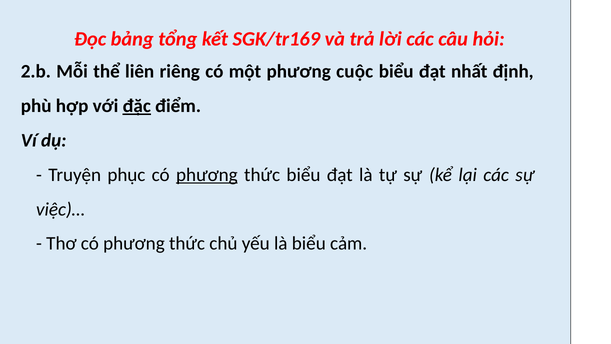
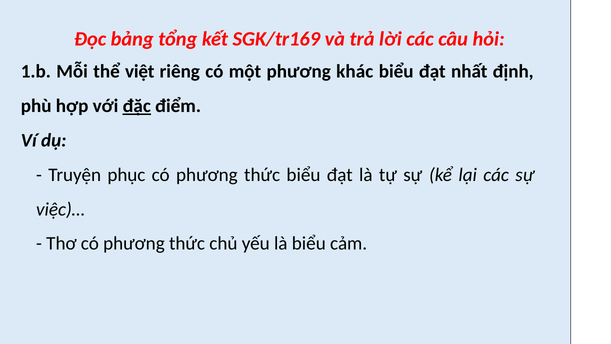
2.b: 2.b -> 1.b (36, 71)
liên: liên -> việt (140, 71)
cuộc: cuộc -> khác (355, 71)
phương underline: present -> none (207, 175)
